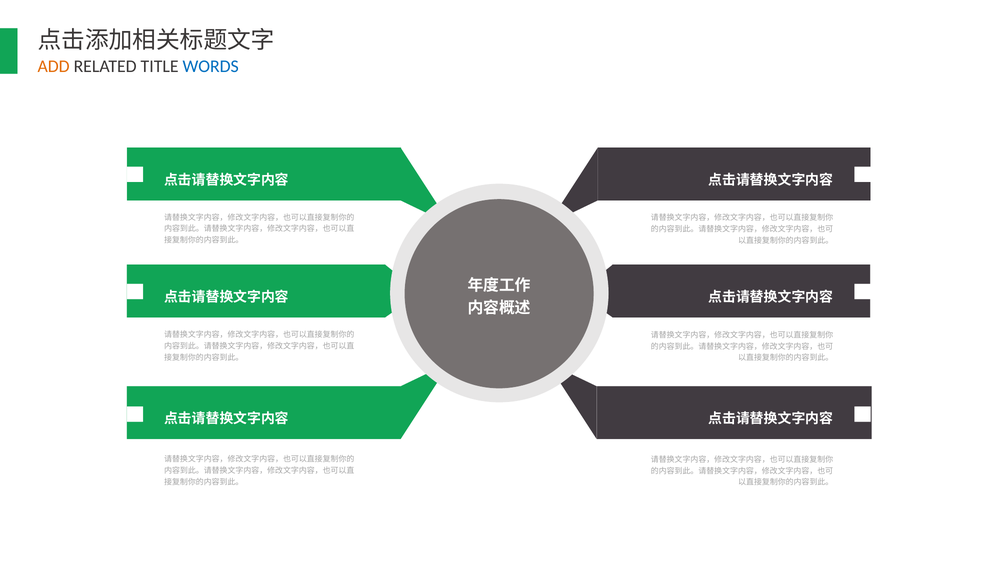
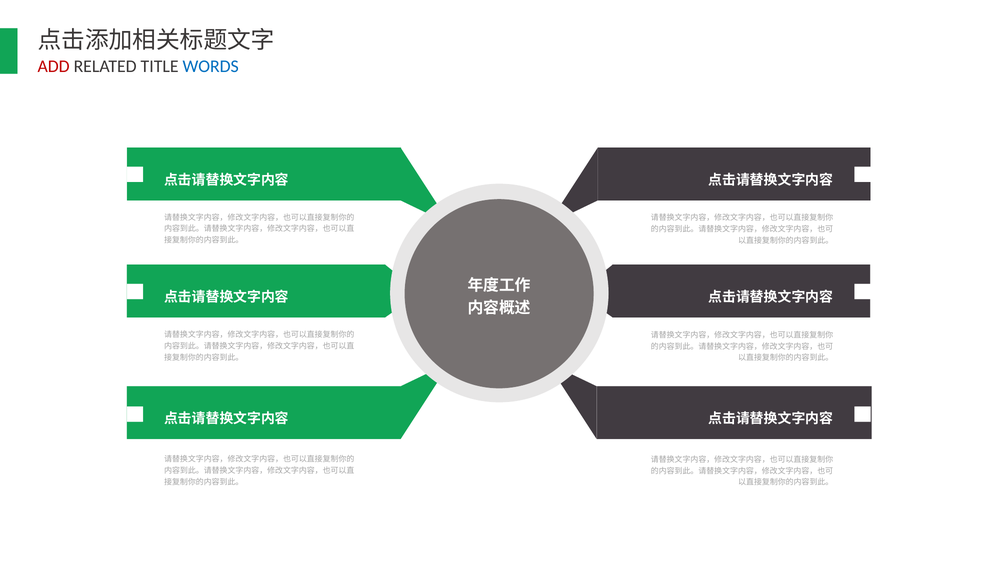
ADD colour: orange -> red (54, 67)
